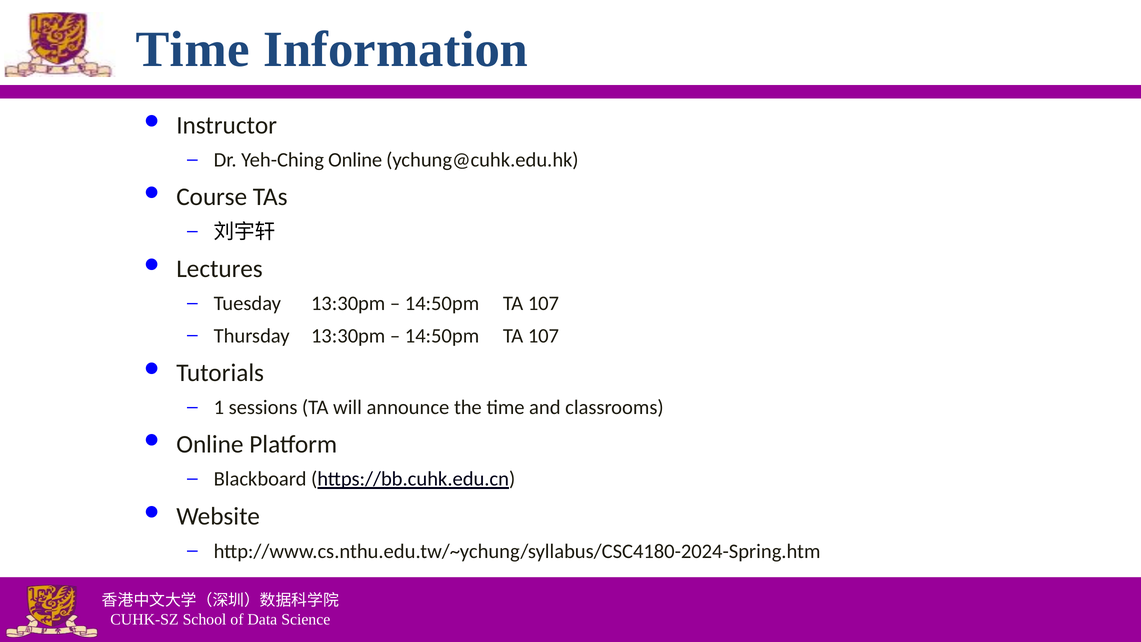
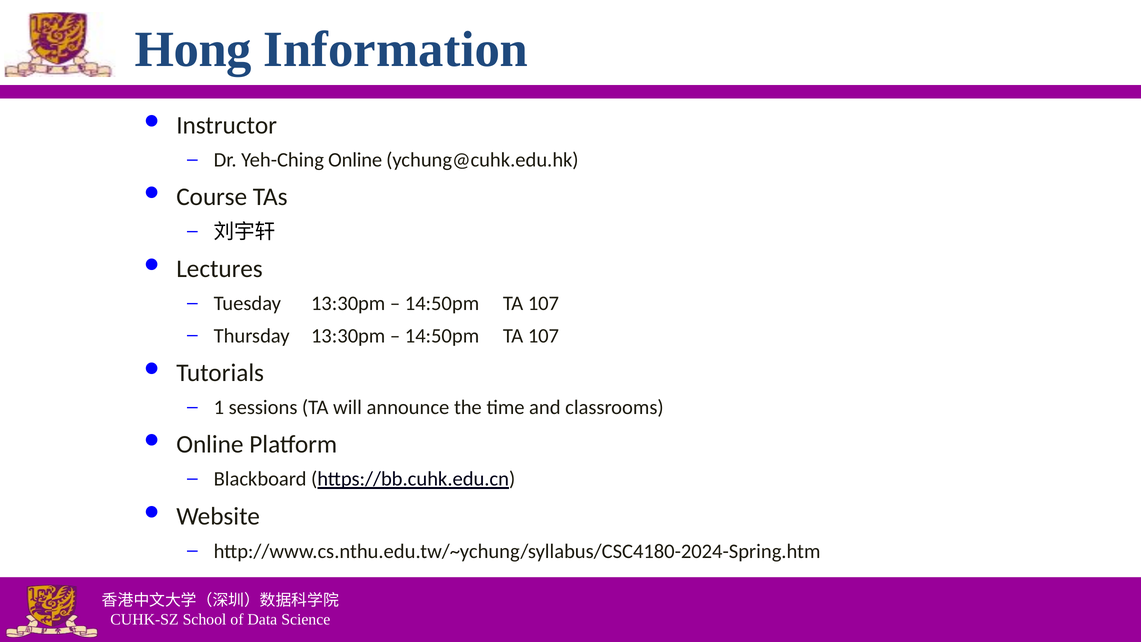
Time: Time -> Hong (193, 49)
